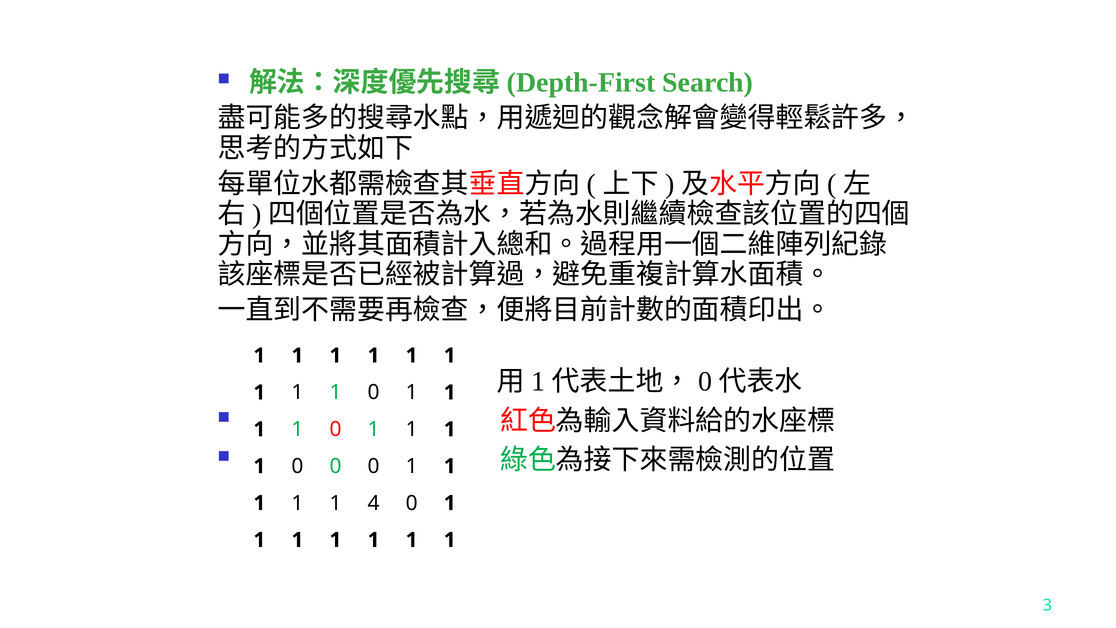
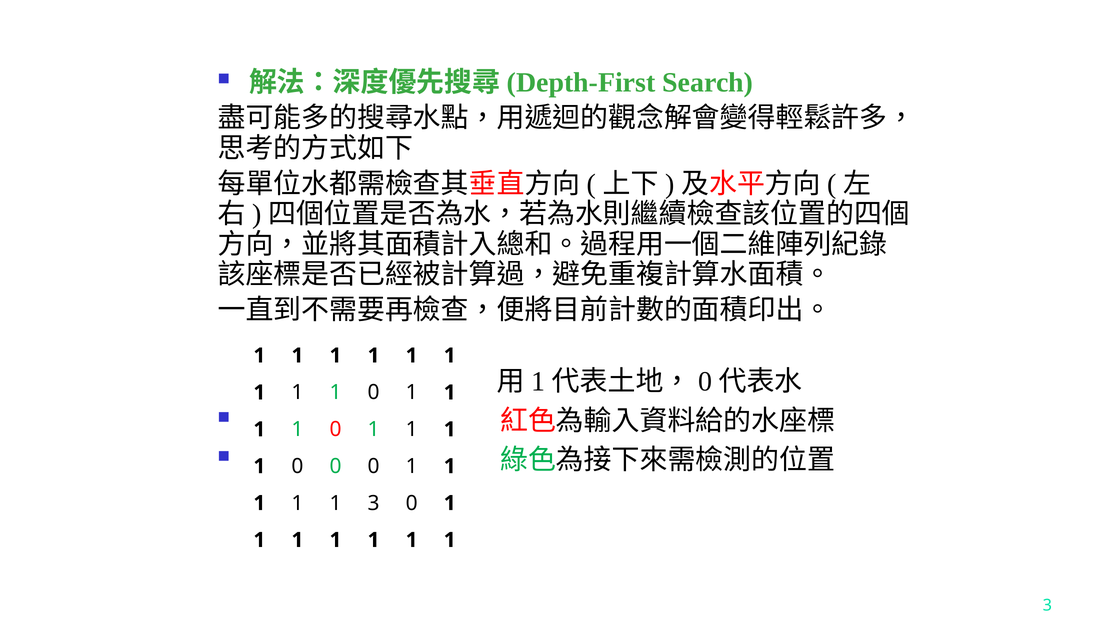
1 4: 4 -> 3 (374, 503)
